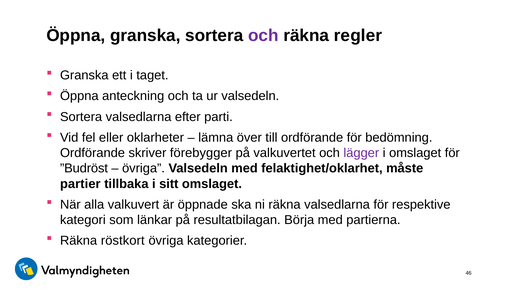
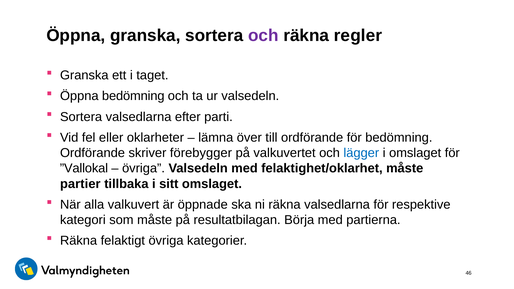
Öppna anteckning: anteckning -> bedömning (133, 96)
lägger colour: purple -> blue (361, 153)
”Budröst: ”Budröst -> ”Vallokal (84, 168)
som länkar: länkar -> måste (155, 220)
röstkort: röstkort -> felaktigt (123, 241)
